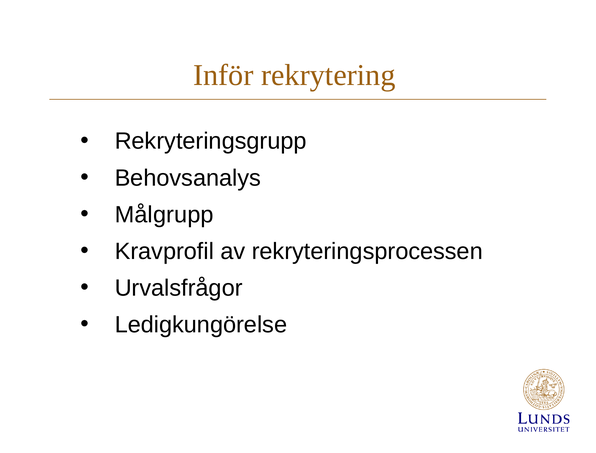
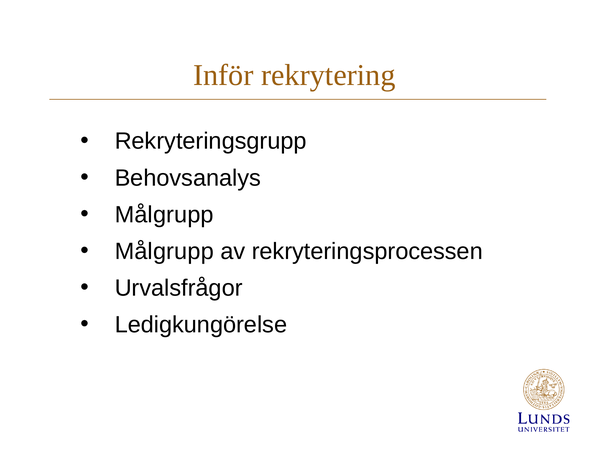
Kravprofil: Kravprofil -> Målgrupp (164, 251)
